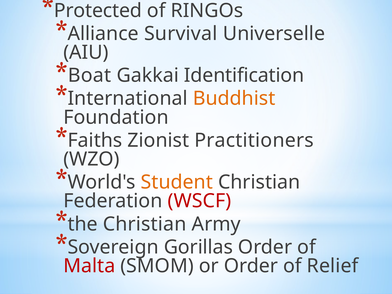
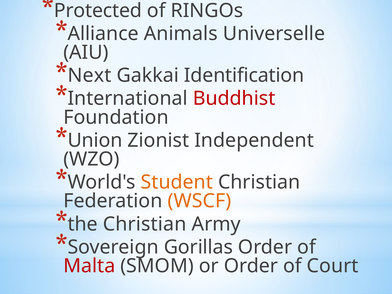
Survival: Survival -> Animals (181, 34)
Boat: Boat -> Next (89, 75)
Buddhist colour: orange -> red (234, 98)
Faiths: Faiths -> Union (95, 140)
Practitioners: Practitioners -> Independent (254, 140)
WSCF colour: red -> orange (199, 201)
Relief: Relief -> Court (333, 266)
